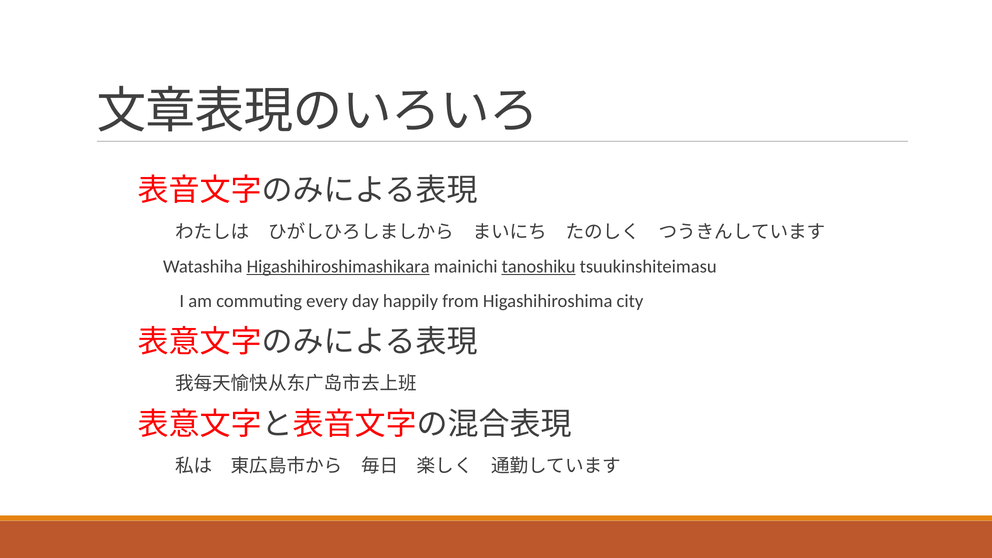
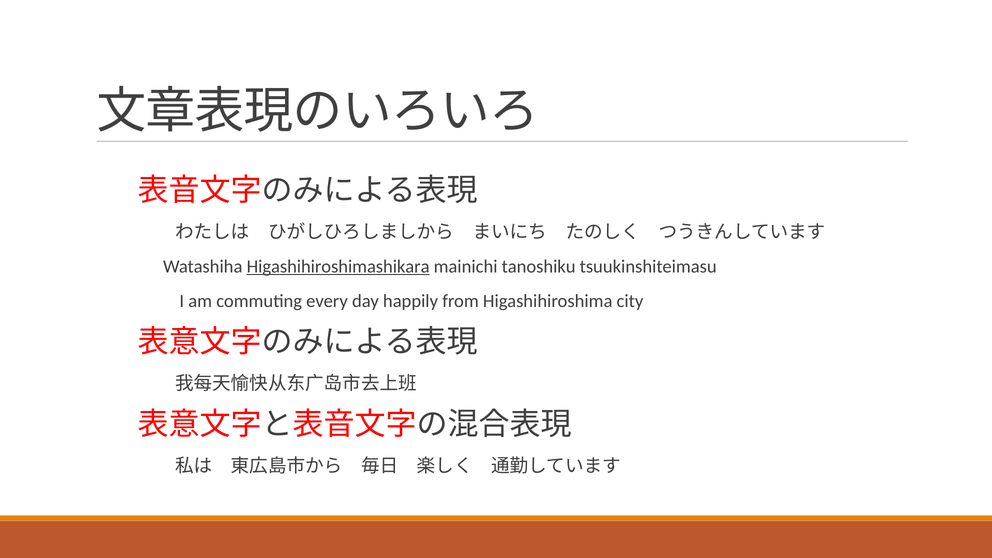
tanoshiku underline: present -> none (539, 266)
